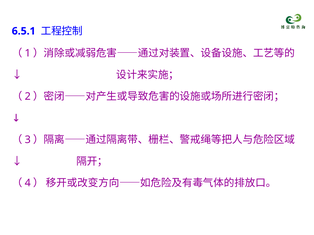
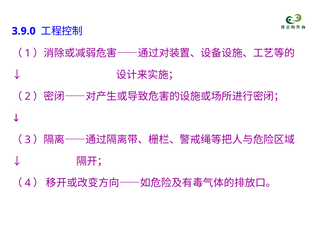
6.5.1: 6.5.1 -> 3.9.0 (24, 31)
